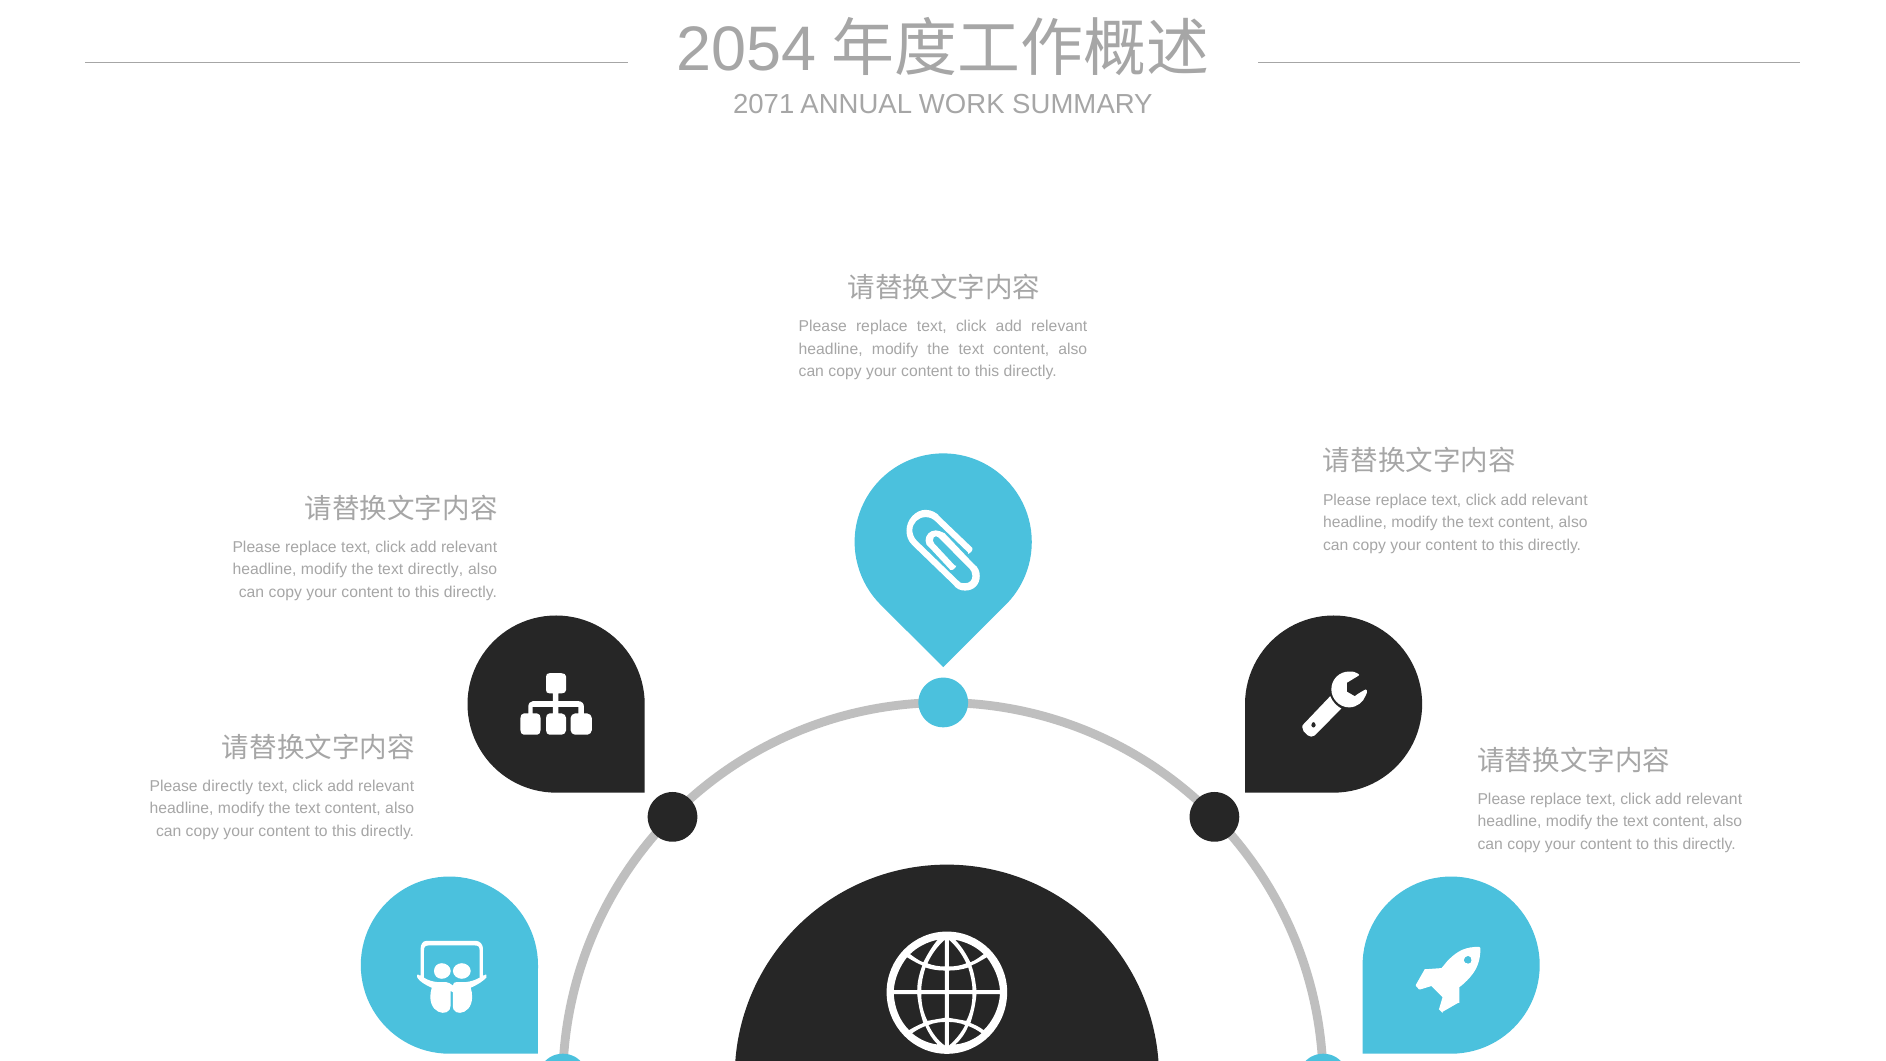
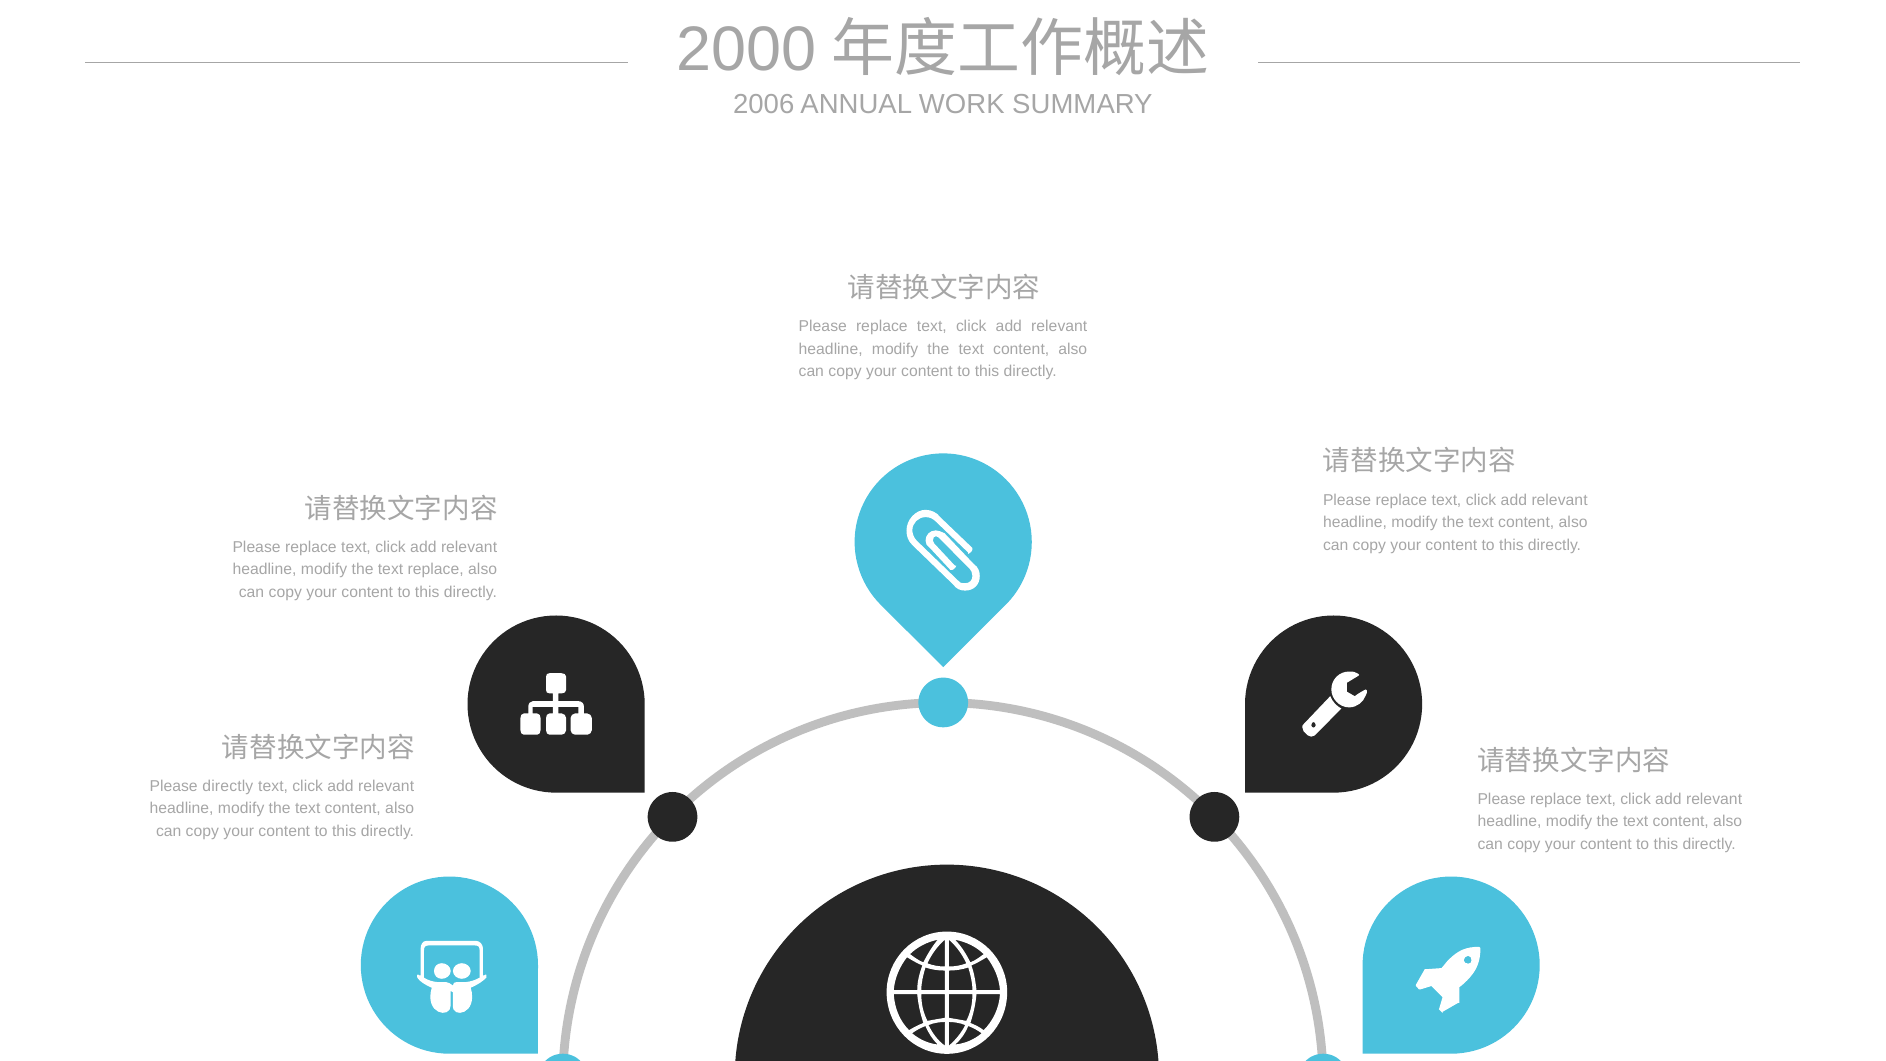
2054: 2054 -> 2000 (747, 50)
2071: 2071 -> 2006 (764, 105)
text directly: directly -> replace (436, 570)
